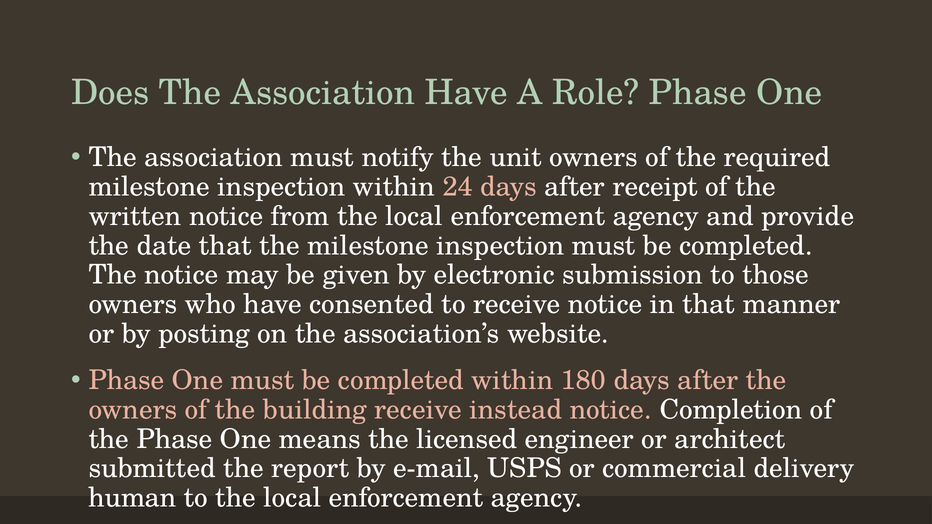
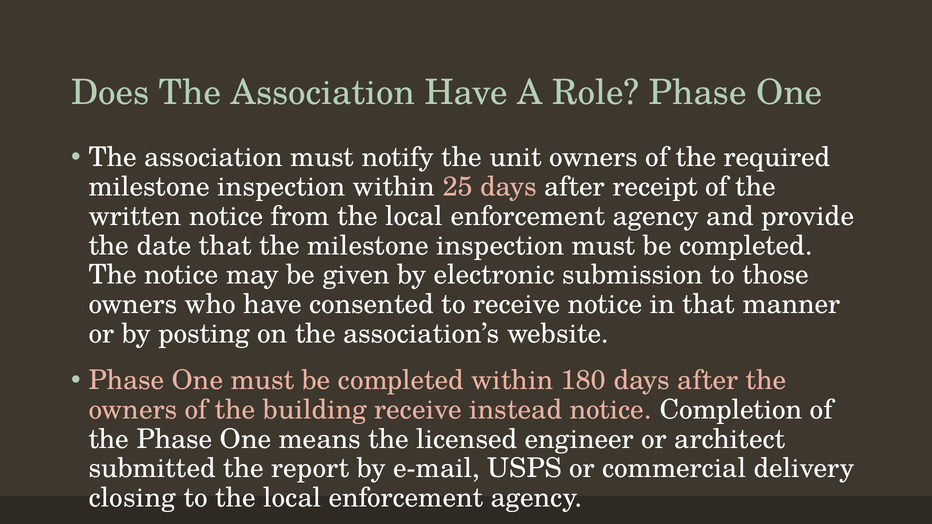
24: 24 -> 25 (458, 187)
human: human -> closing (132, 498)
